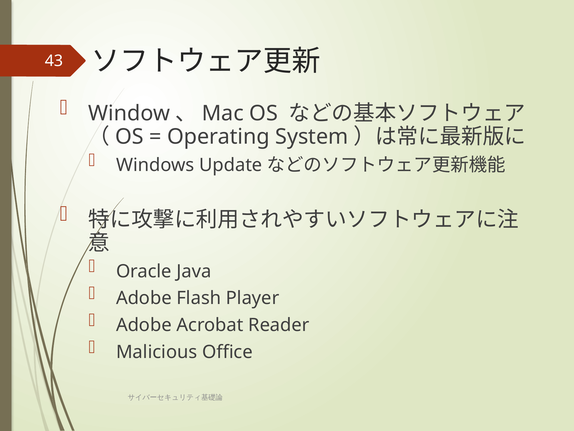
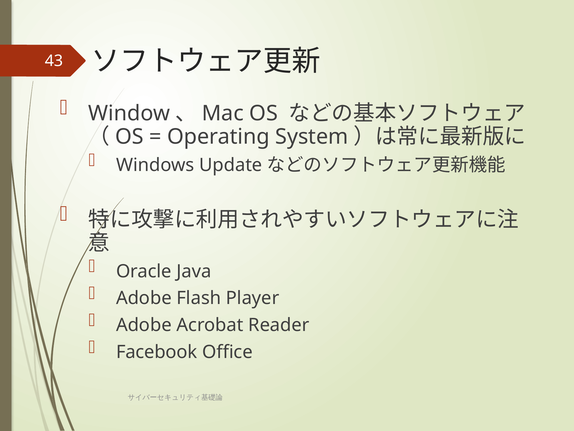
Malicious: Malicious -> Facebook (157, 352)
